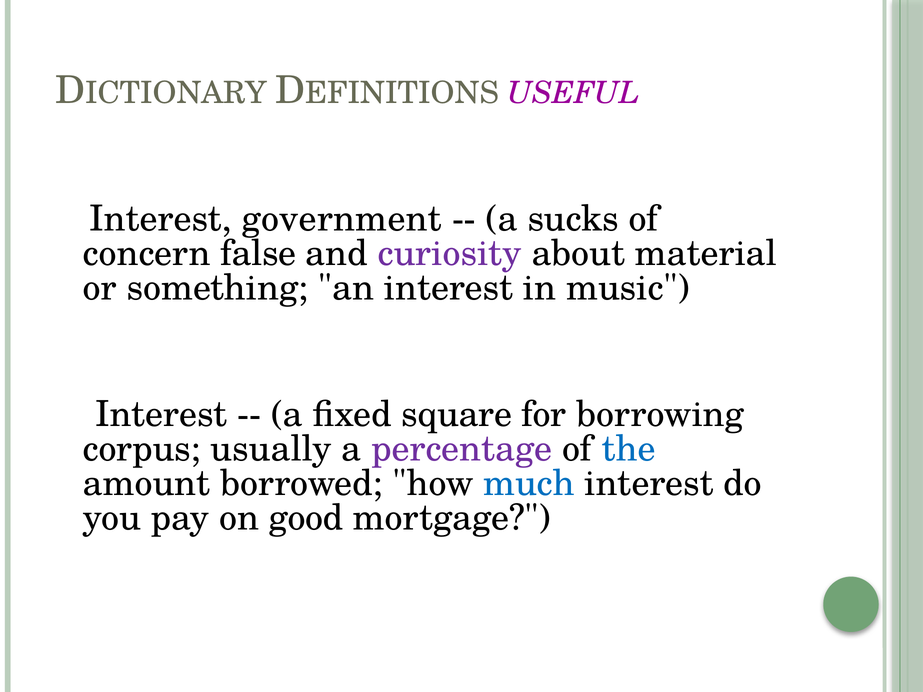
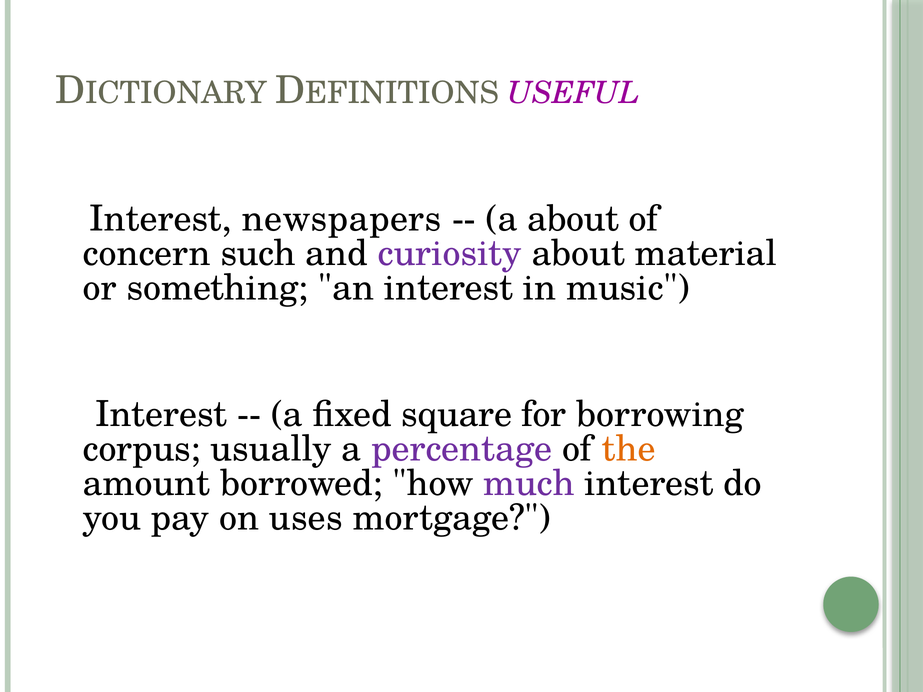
government: government -> newspapers (342, 219)
a sucks: sucks -> about (573, 219)
false: false -> such (258, 254)
the colour: blue -> orange (629, 449)
much colour: blue -> purple (529, 484)
good: good -> uses (306, 518)
